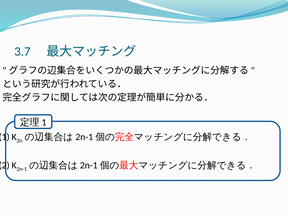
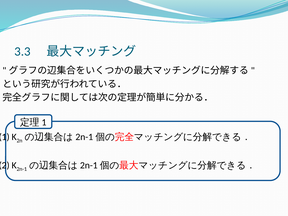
3.7: 3.7 -> 3.3 (22, 51)
